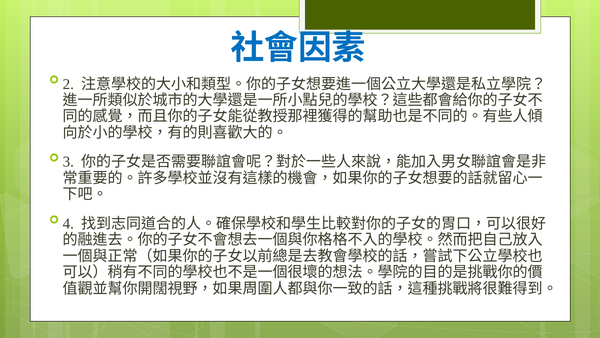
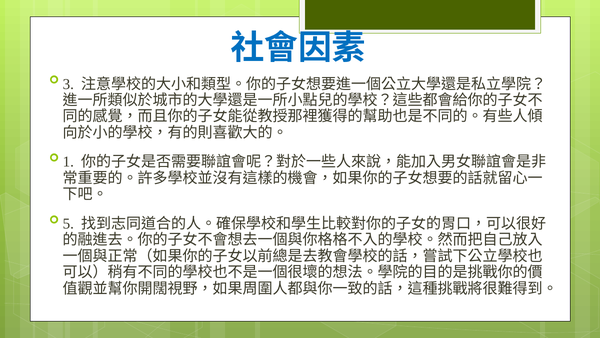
2: 2 -> 3 (68, 84)
3: 3 -> 1 (68, 162)
4: 4 -> 5 (68, 223)
